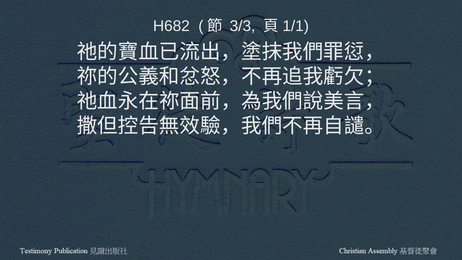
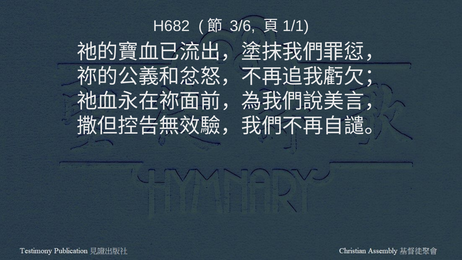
3/3: 3/3 -> 3/6 (243, 26)
